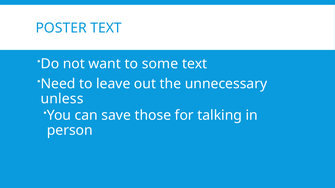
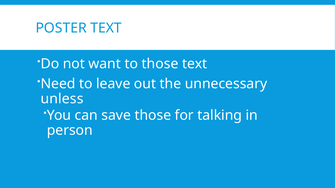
to some: some -> those (160, 64)
